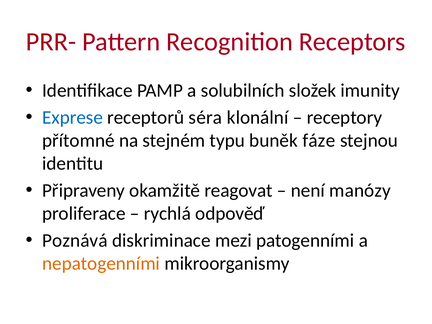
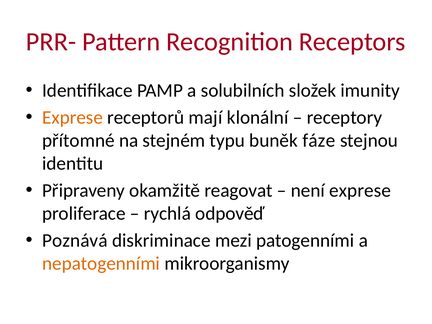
Exprese colour: blue -> orange (73, 118)
séra: séra -> mají (205, 118)
není manózy: manózy -> exprese (360, 190)
